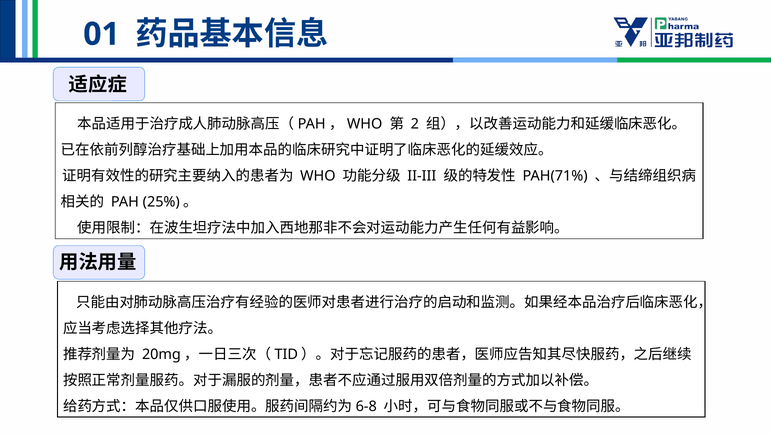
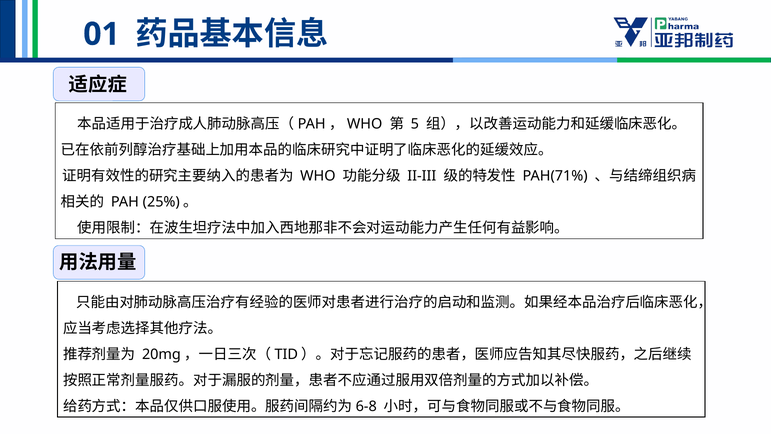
2: 2 -> 5 (415, 124)
